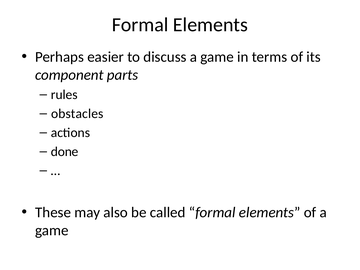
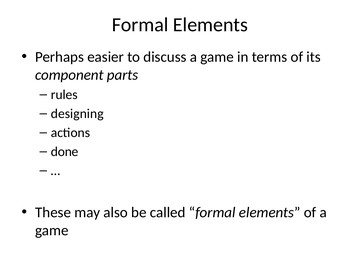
obstacles: obstacles -> designing (77, 114)
